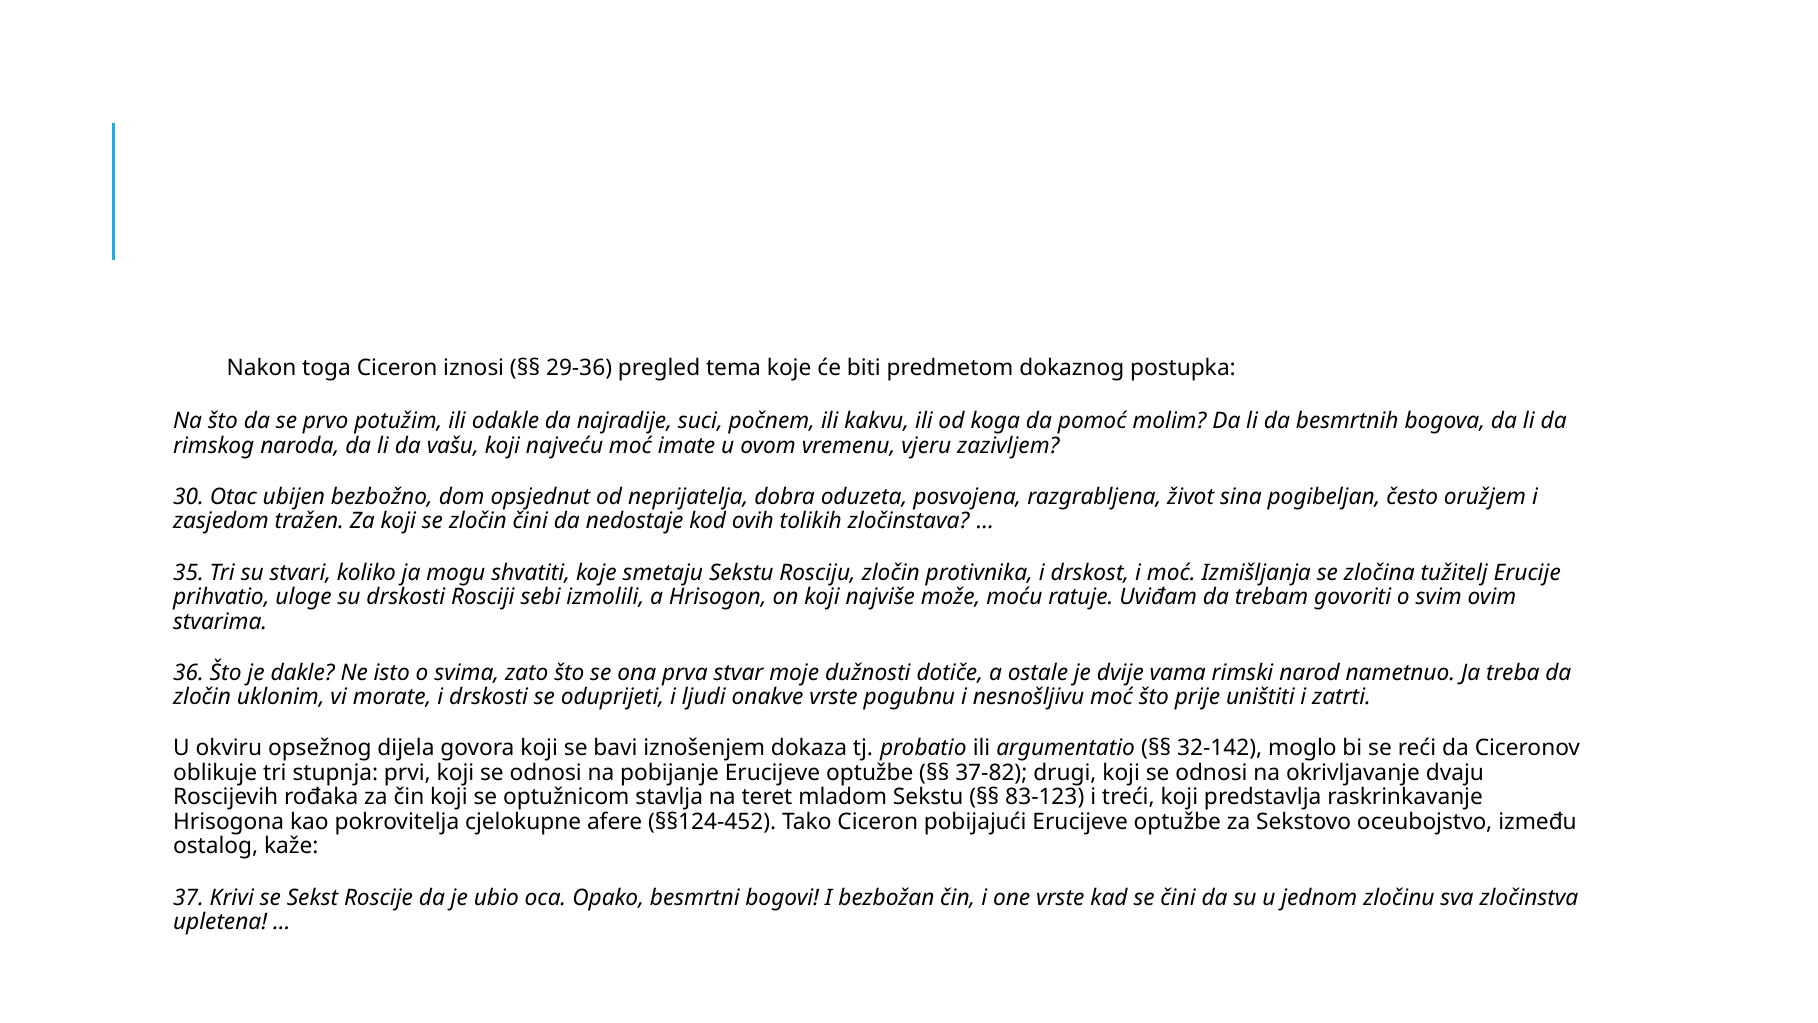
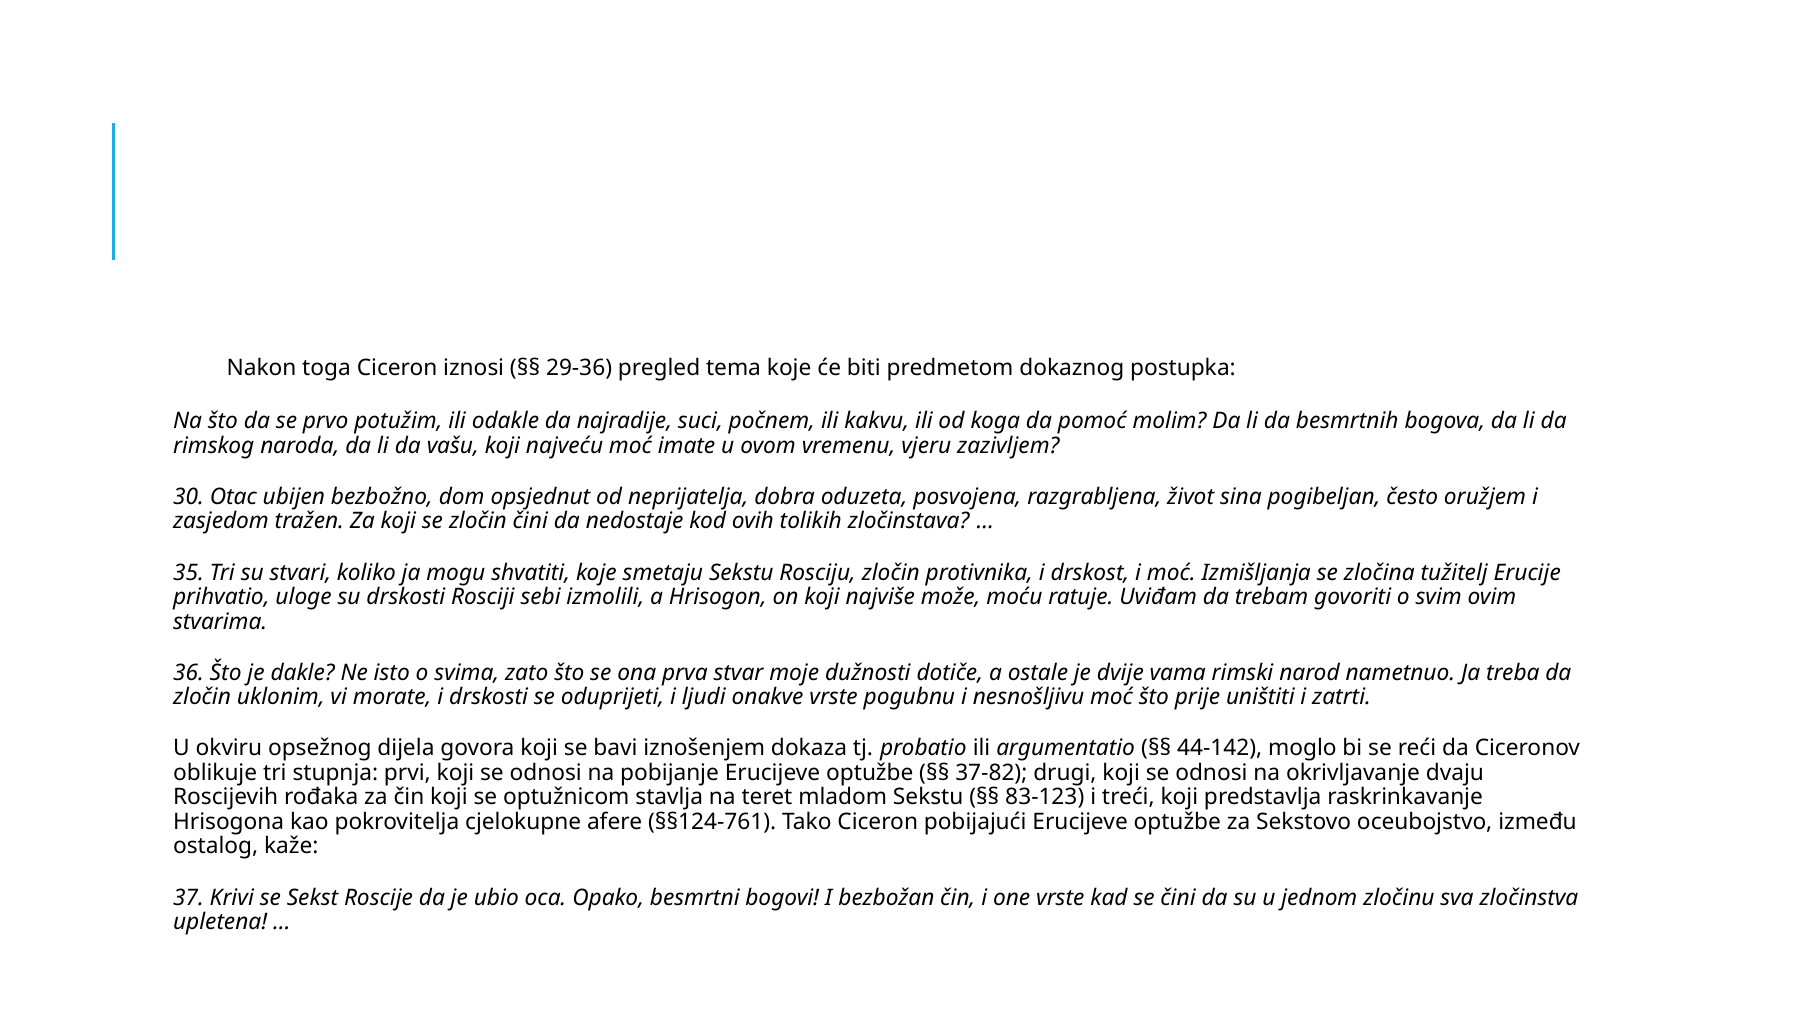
32-142: 32-142 -> 44-142 (1220, 748)
§§124-452: §§124-452 -> §§124-761 (712, 822)
